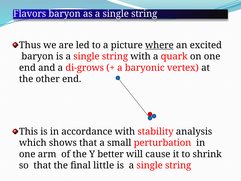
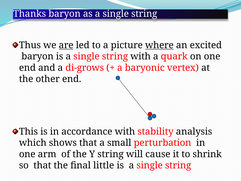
Flavors: Flavors -> Thanks (30, 14)
are underline: none -> present (66, 45)
Y better: better -> string (111, 154)
